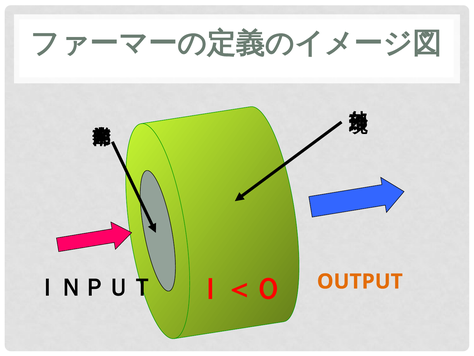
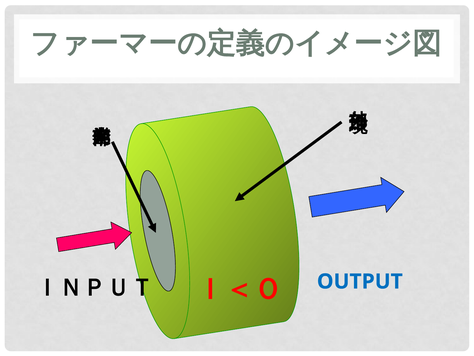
OUTPUT colour: orange -> blue (360, 281)
